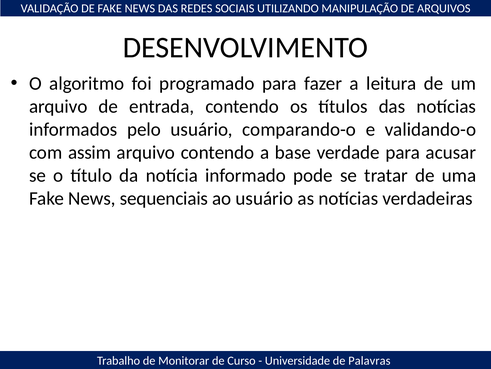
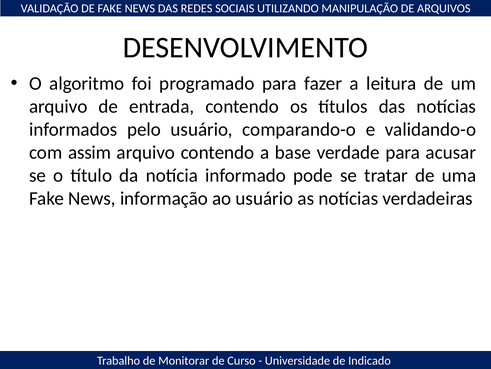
sequenciais: sequenciais -> informação (164, 198)
Palavras: Palavras -> Indicado (369, 360)
